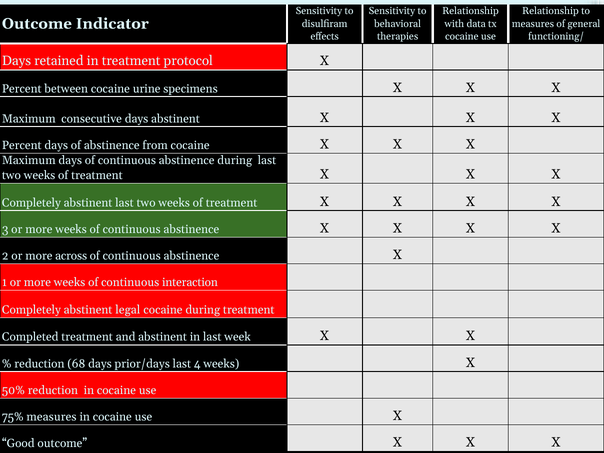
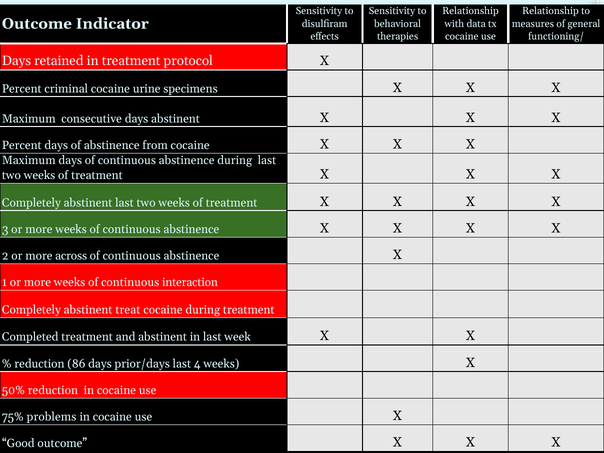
between: between -> criminal (66, 89)
legal: legal -> treat (128, 310)
68: 68 -> 86 (76, 364)
75% measures: measures -> problems (52, 417)
